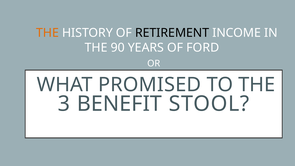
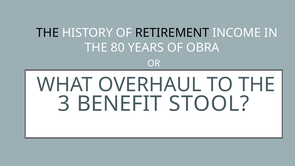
THE colour: orange -> black (47, 33)
90: 90 -> 80 (118, 48)
FORD: FORD -> OBRA (203, 48)
PROMISED: PROMISED -> OVERHAUL (150, 85)
